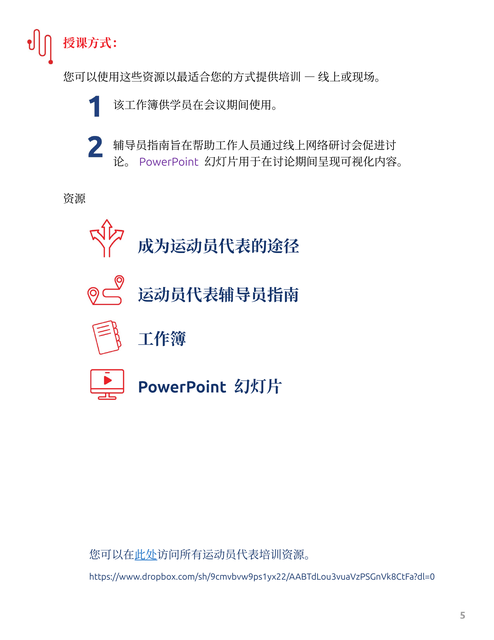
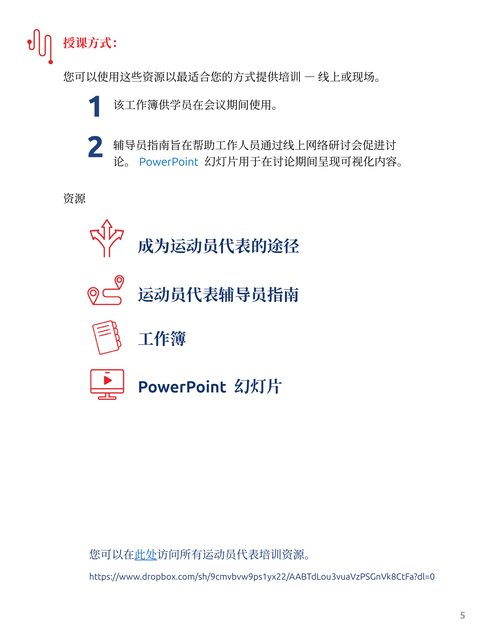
PowerPoint colour: purple -> blue (169, 162)
